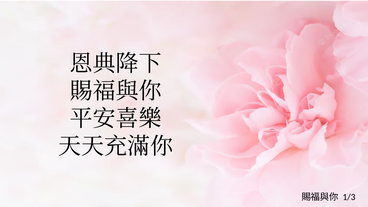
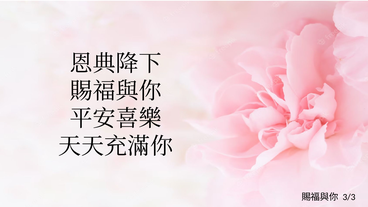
1/3: 1/3 -> 3/3 (349, 197)
